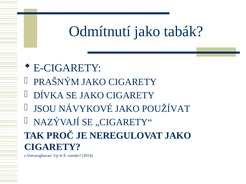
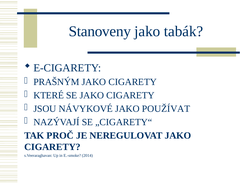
Odmítnutí: Odmítnutí -> Stanoveny (100, 31)
DÍVKA: DÍVKA -> KTERÉ (49, 96)
